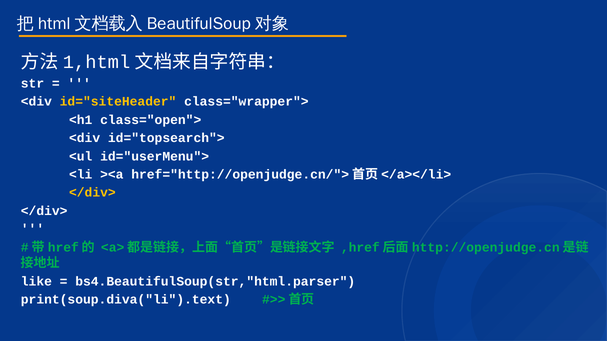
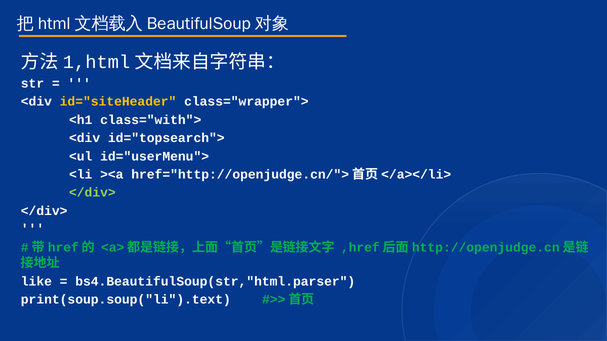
class="open">: class="open"> -> class="with"> (151, 120)
</div> colour: yellow -> light green (92, 193)
print(soup.diva("li").text: print(soup.diva("li").text -> print(soup.soup("li").text (126, 300)
